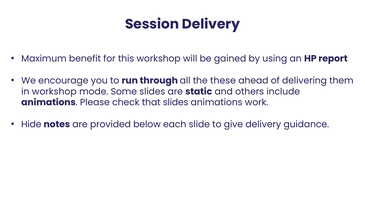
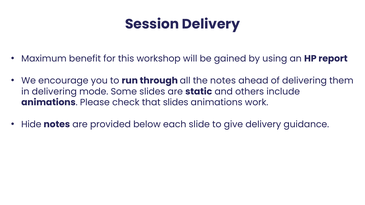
the these: these -> notes (223, 81)
in workshop: workshop -> delivering (54, 92)
